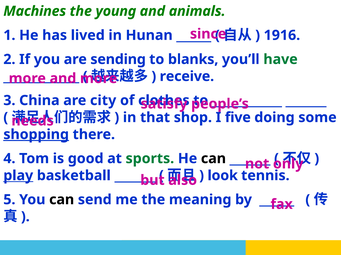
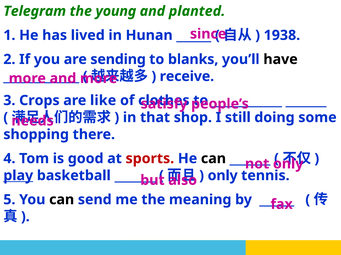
Machines: Machines -> Telegram (35, 11)
animals: animals -> planted (197, 11)
1916: 1916 -> 1938 (282, 35)
have colour: green -> black (281, 59)
China: China -> Crops (39, 101)
city: city -> like (103, 101)
five: five -> still (238, 118)
shopping underline: present -> none (36, 135)
sports colour: green -> red (150, 159)
look: look -> only (223, 176)
